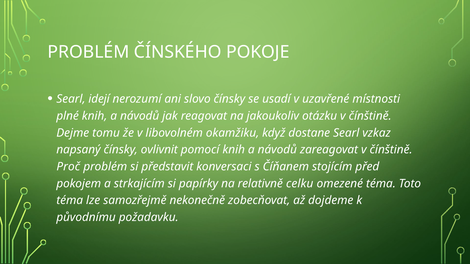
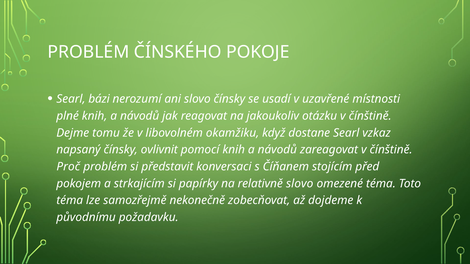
idejí: idejí -> bázi (99, 99)
relativně celku: celku -> slovo (300, 184)
